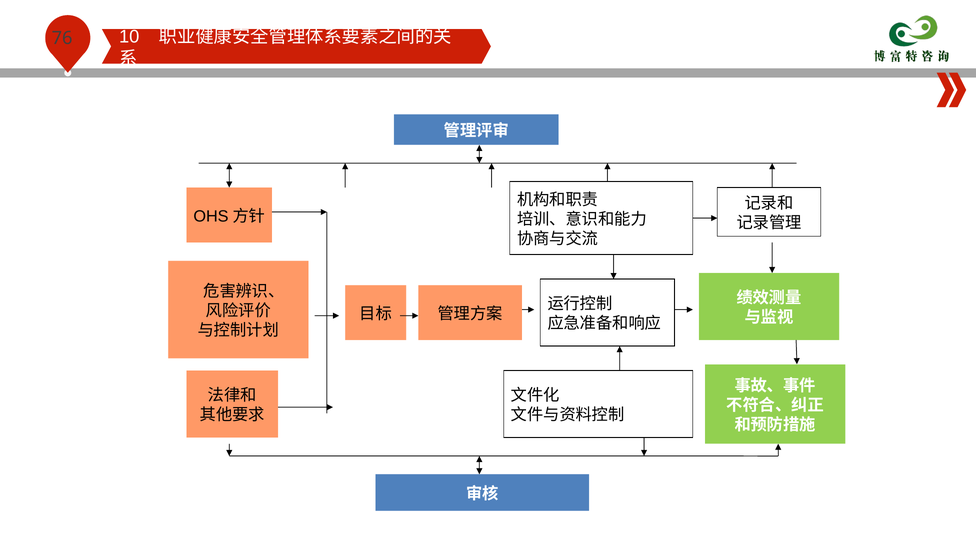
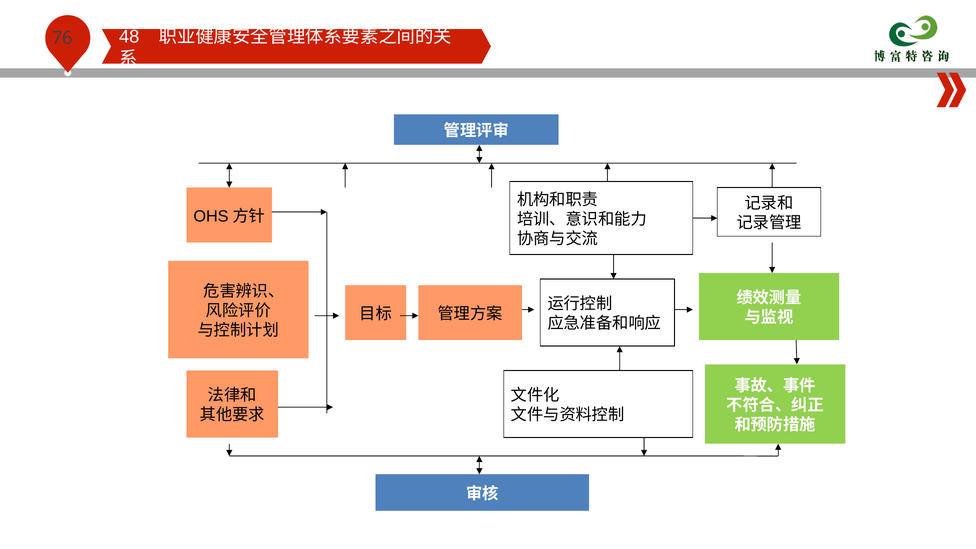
10: 10 -> 48 (129, 37)
